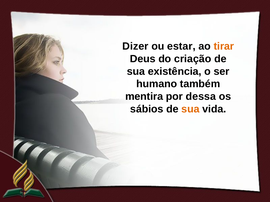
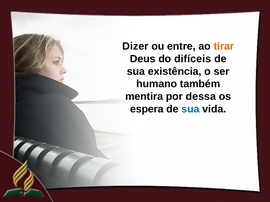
estar: estar -> entre (181, 46)
criação: criação -> difíceis (193, 59)
sábios: sábios -> espera (147, 109)
sua colour: orange -> blue (190, 109)
